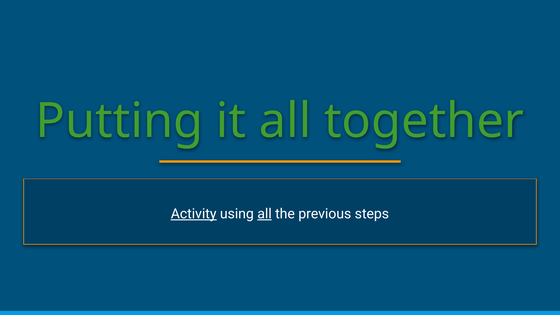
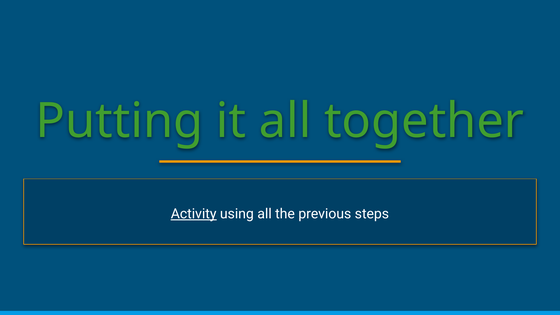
all underline: present -> none (265, 214)
